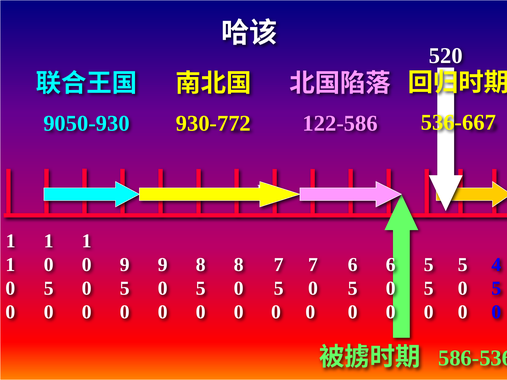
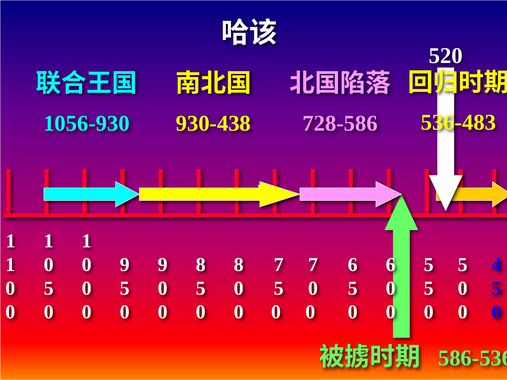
536-667: 536-667 -> 536-483 (458, 123)
9050-930: 9050-930 -> 1056-930 (87, 123)
930-772: 930-772 -> 930-438 (213, 123)
122-586: 122-586 -> 728-586 (340, 123)
